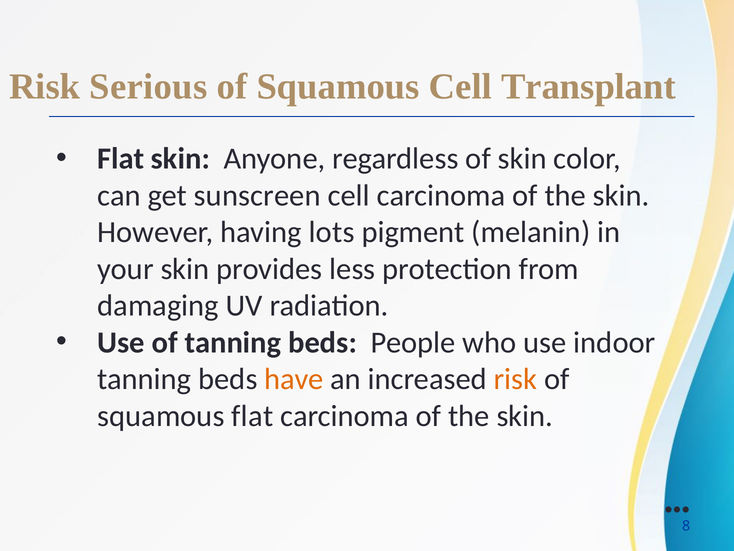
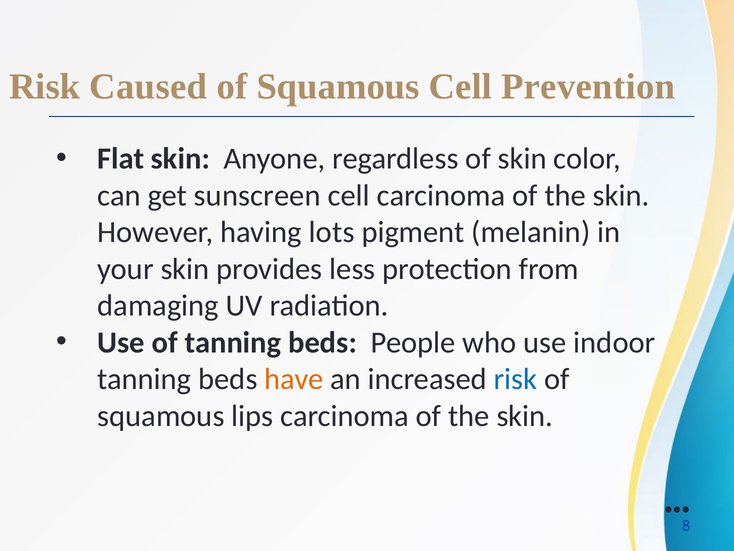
Serious: Serious -> Caused (148, 86)
Transplant: Transplant -> Prevention (588, 86)
risk colour: orange -> blue (516, 379)
squamous flat: flat -> lips (252, 416)
